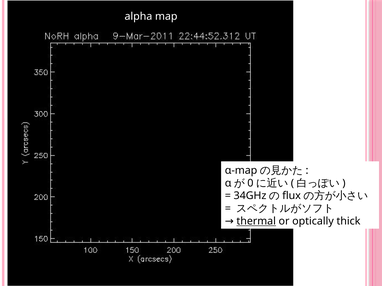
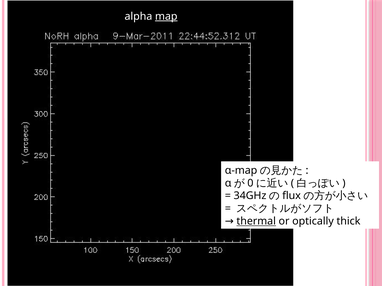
map underline: none -> present (166, 16)
